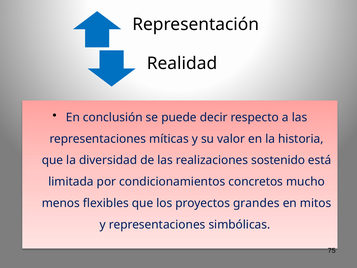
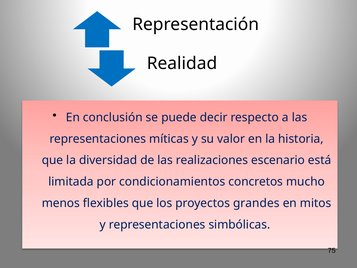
sostenido: sostenido -> escenario (278, 160)
